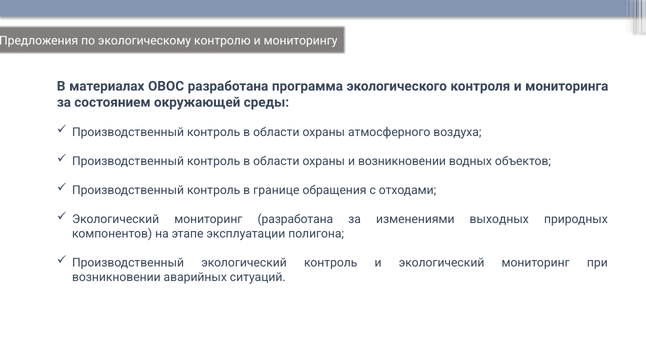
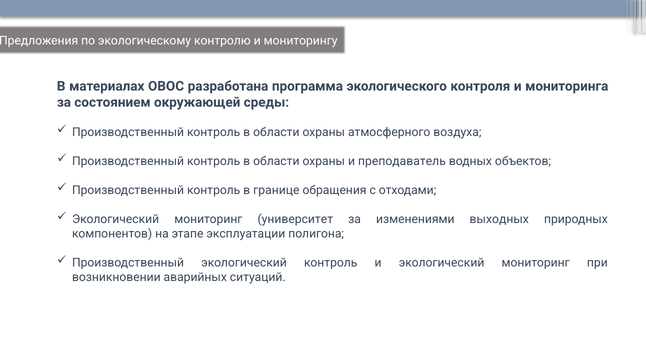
и возникновении: возникновении -> преподаватель (402, 161)
мониторинг разработана: разработана -> университет (295, 219)
